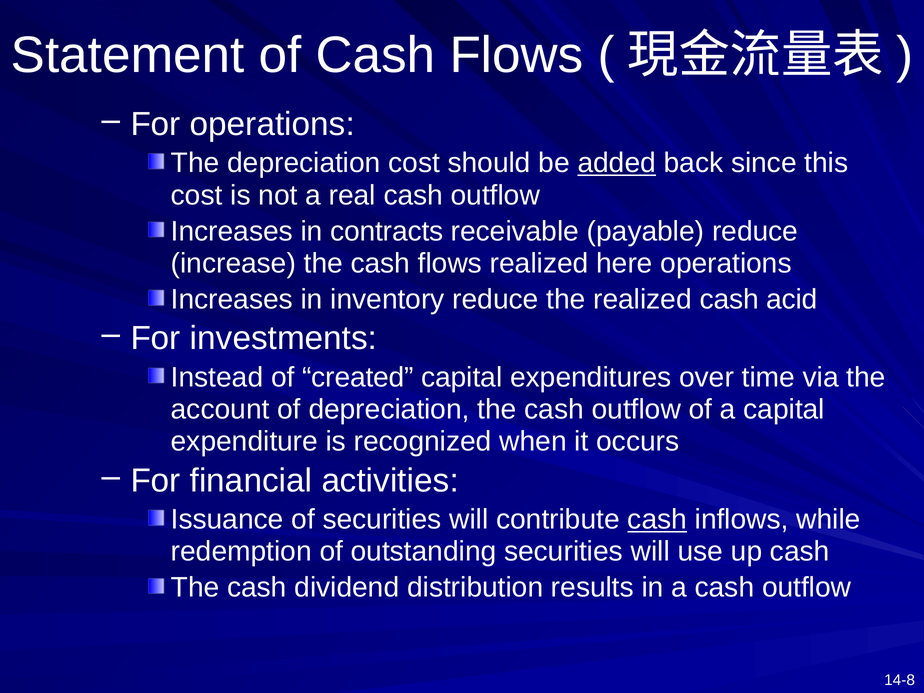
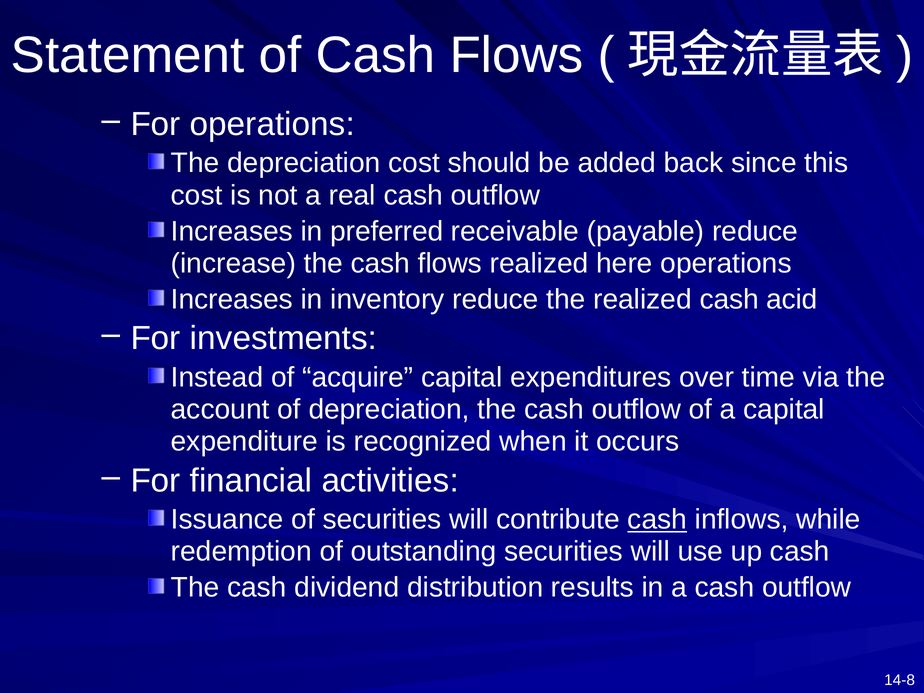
added underline: present -> none (617, 163)
contracts: contracts -> preferred (387, 231)
created: created -> acquire (358, 377)
